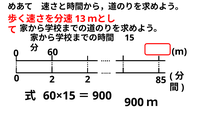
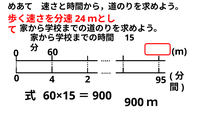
13: 13 -> 24 (80, 19)
0 2: 2 -> 4 (52, 79)
85: 85 -> 95 (161, 80)
